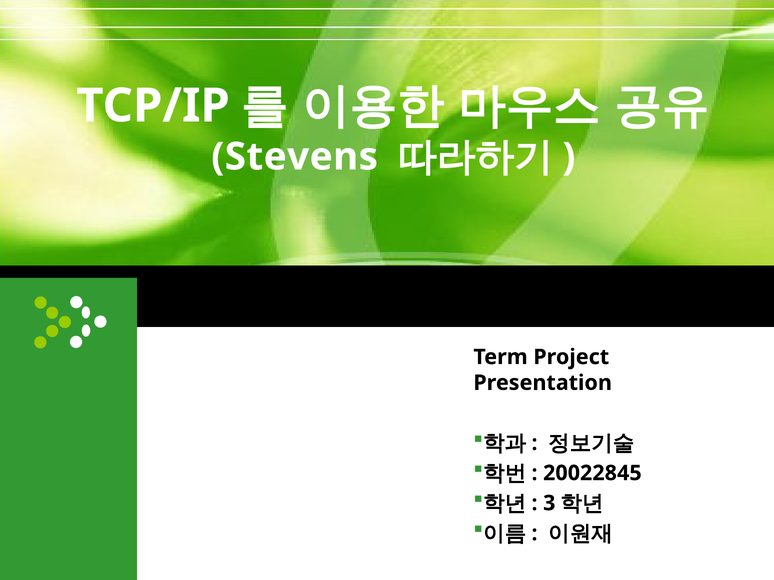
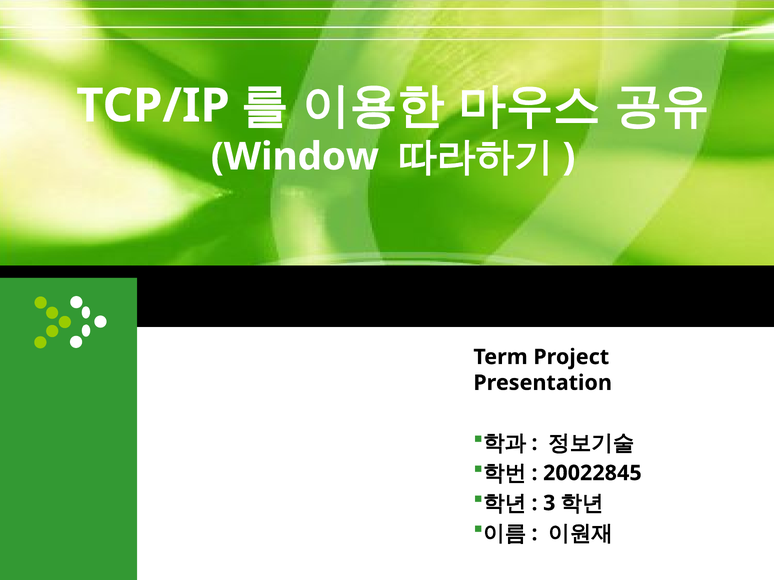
Stevens: Stevens -> Window (295, 157)
